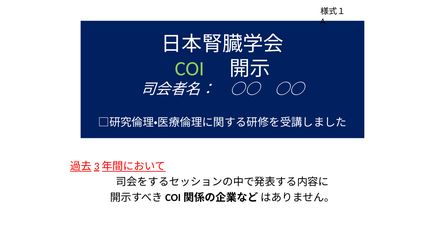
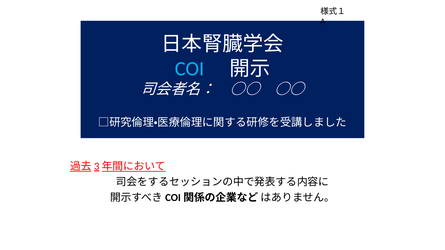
COI colour: light green -> light blue (189, 69)
